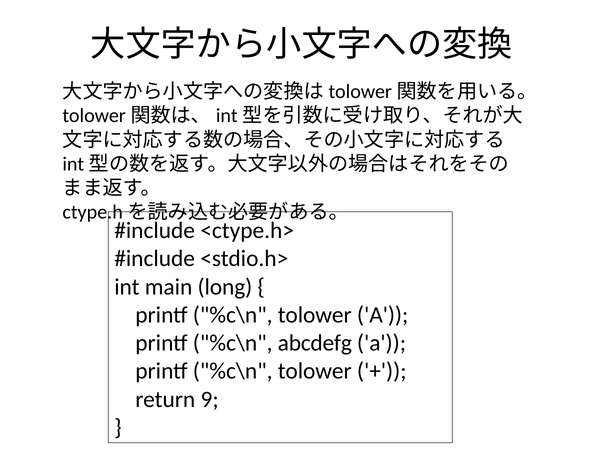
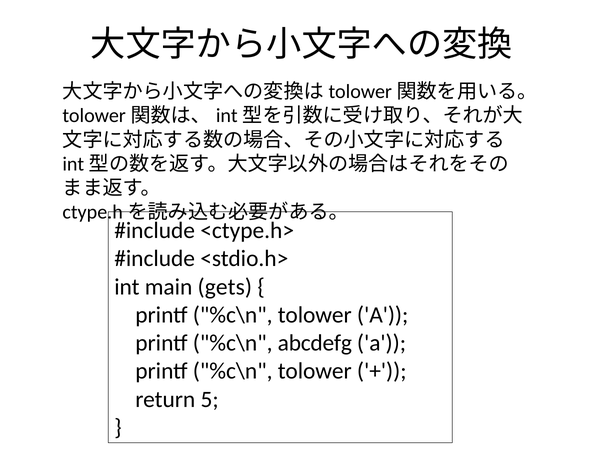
long: long -> gets (225, 287)
9: 9 -> 5 (210, 400)
